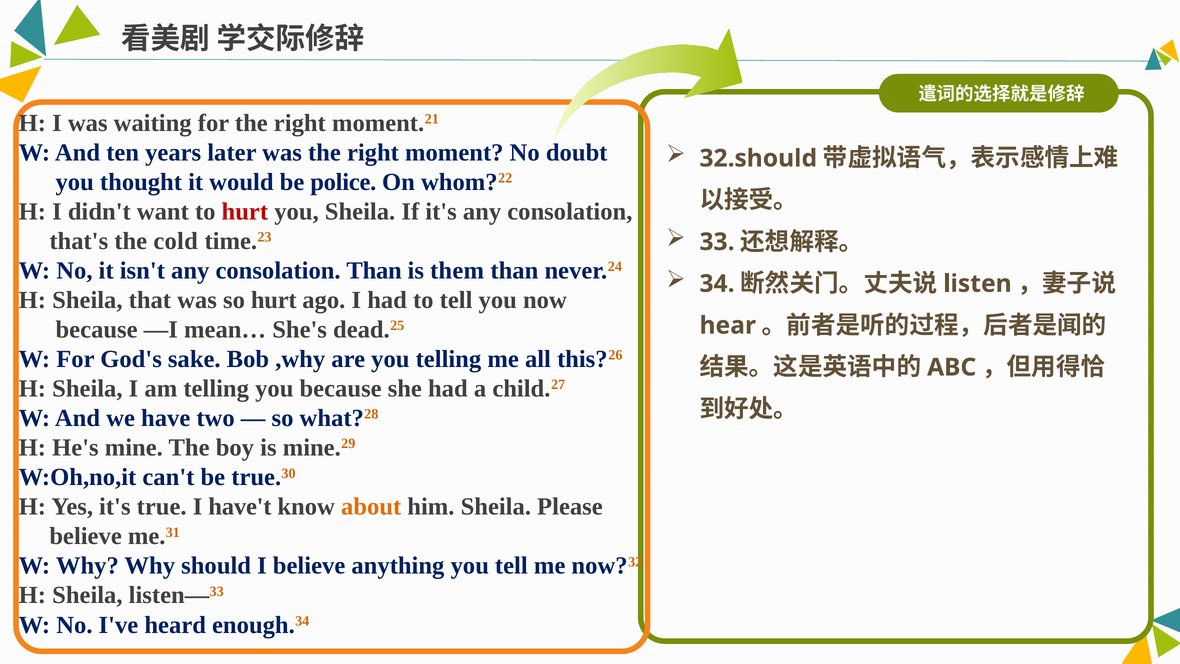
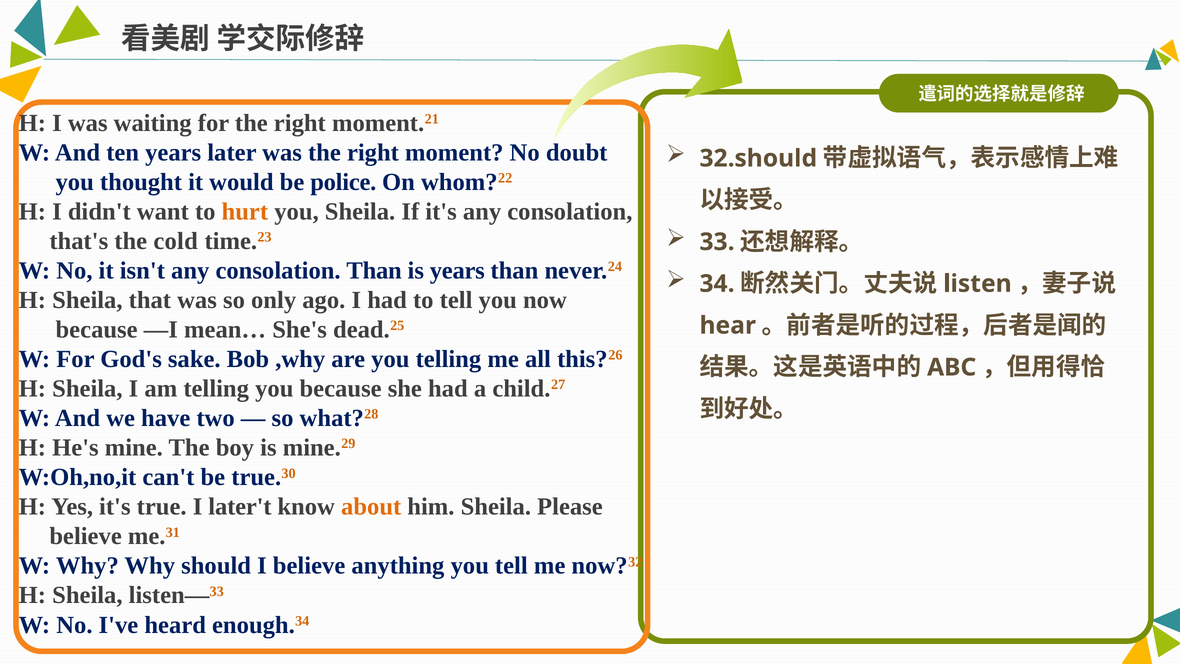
hurt colour: red -> orange (245, 211)
is them: them -> years (457, 271)
so hurt: hurt -> only (274, 300)
have't: have't -> later't (240, 507)
